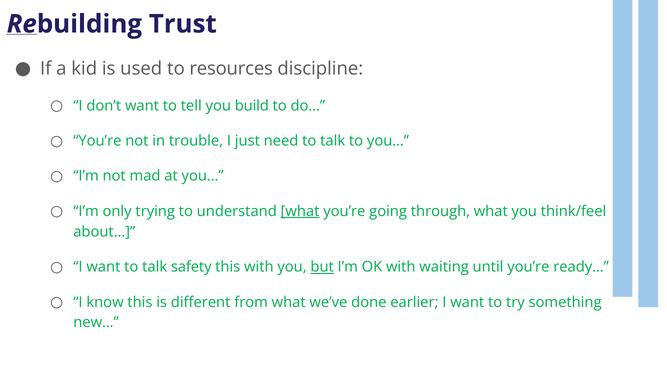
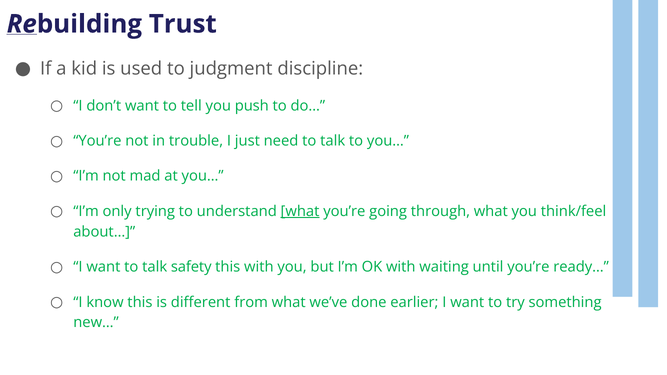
resources: resources -> judgment (231, 68)
build: build -> push (252, 106)
but underline: present -> none (322, 267)
